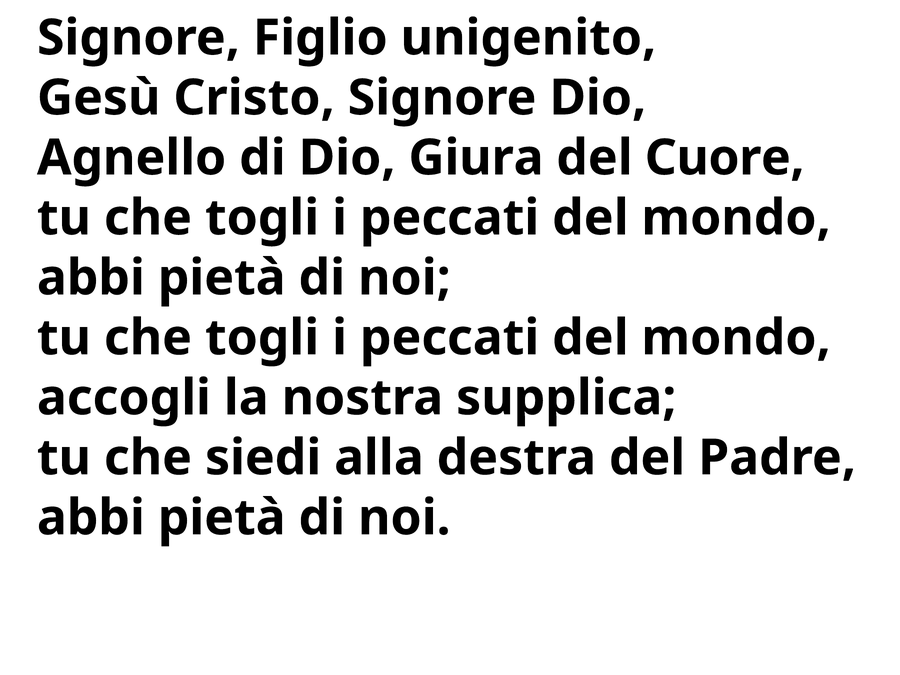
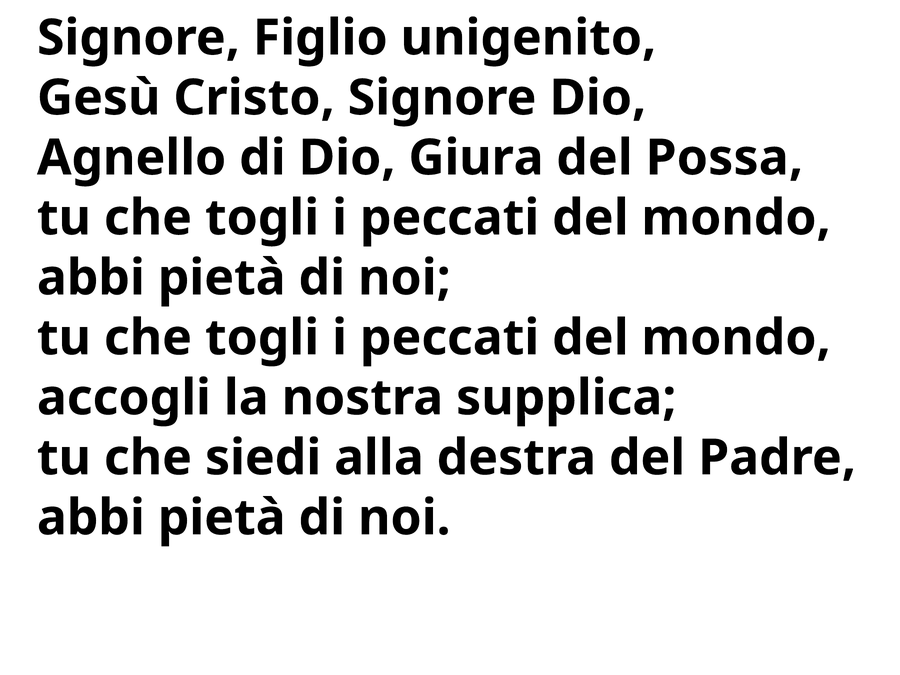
Cuore: Cuore -> Possa (724, 158)
